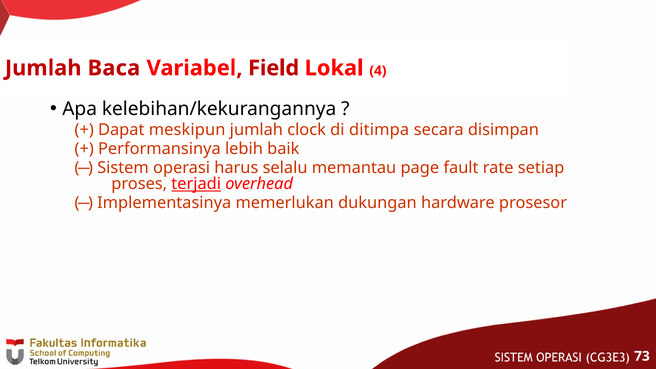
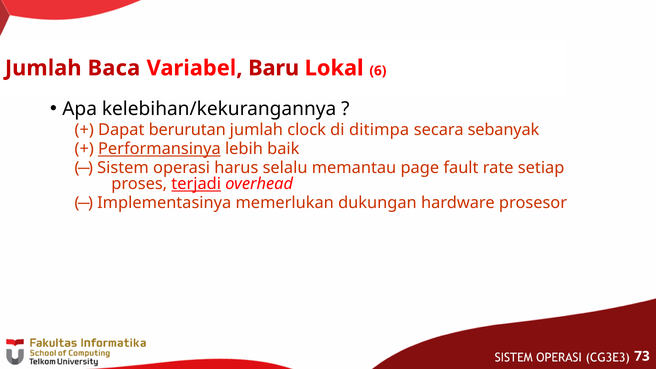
Field: Field -> Baru (274, 68)
4: 4 -> 6 (378, 71)
meskipun: meskipun -> berurutan (187, 130)
disimpan: disimpan -> sebanyak (503, 130)
Performansinya underline: none -> present (159, 149)
